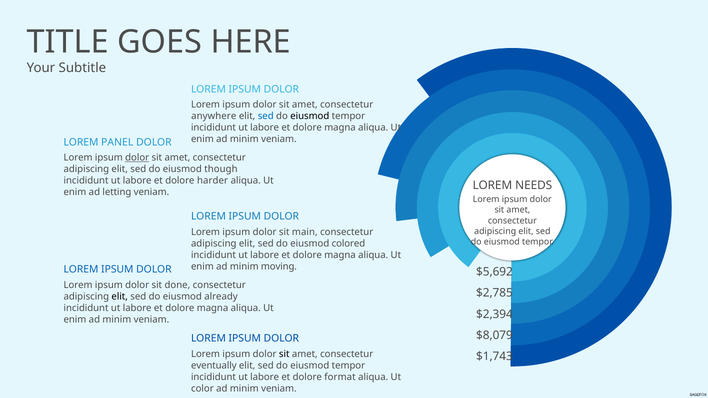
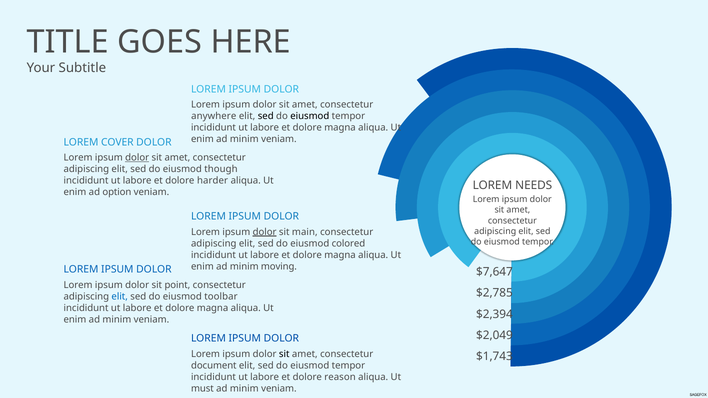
sed colour: blue -> black (266, 116)
PANEL: PANEL -> COVER (117, 142)
letting: letting -> option (117, 192)
dolor underline: none -> present (265, 232)
$5,692: $5,692 -> $7,647 (494, 272)
done: done -> point (177, 285)
elit colour: black -> blue (120, 297)
already: already -> toolbar (221, 297)
$8,079: $8,079 -> $2,049 (494, 336)
eventually: eventually -> document (214, 366)
format: format -> reason (340, 377)
color: color -> must (202, 389)
